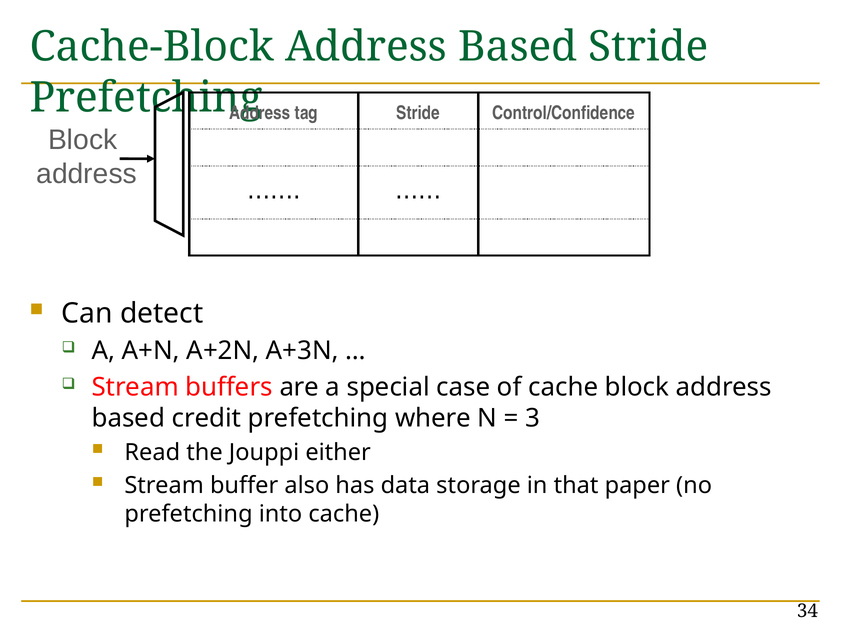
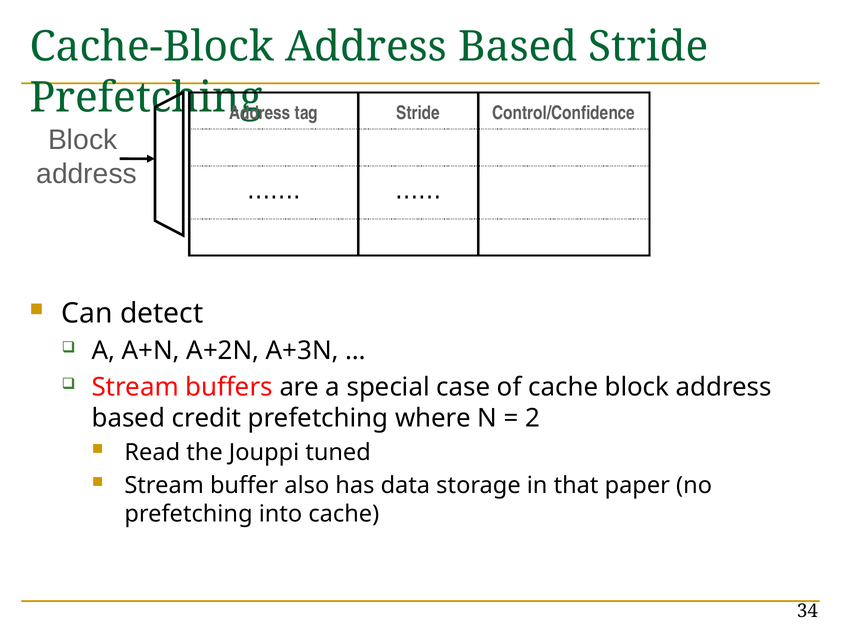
3: 3 -> 2 (533, 418)
either: either -> tuned (338, 453)
